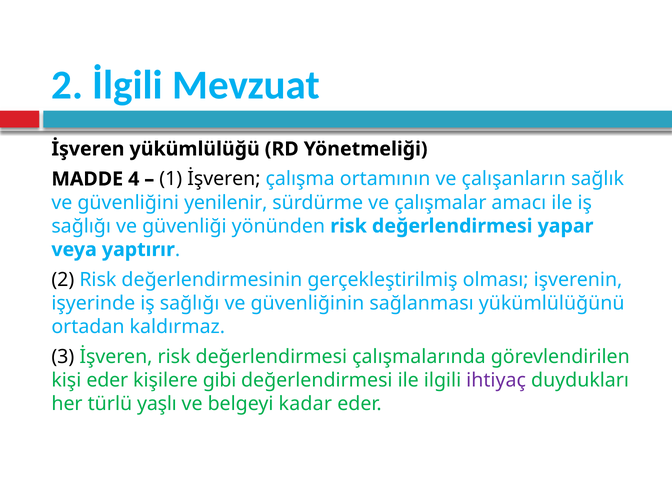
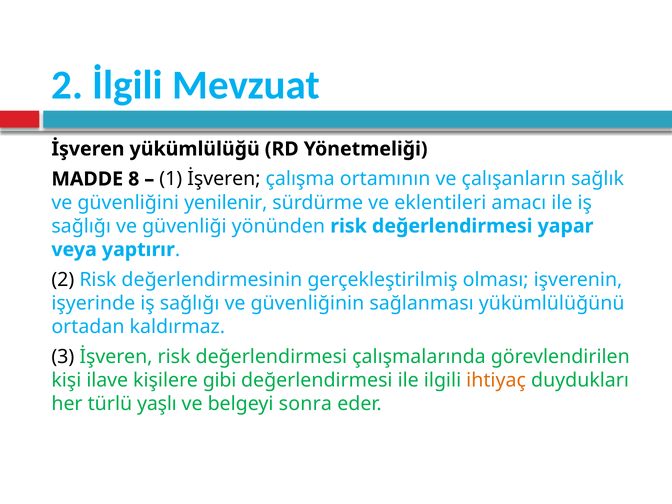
4: 4 -> 8 (134, 179)
çalışmalar: çalışmalar -> eklentileri (440, 203)
kişi eder: eder -> ilave (107, 380)
ihtiyaç colour: purple -> orange (496, 380)
kadar: kadar -> sonra (305, 404)
